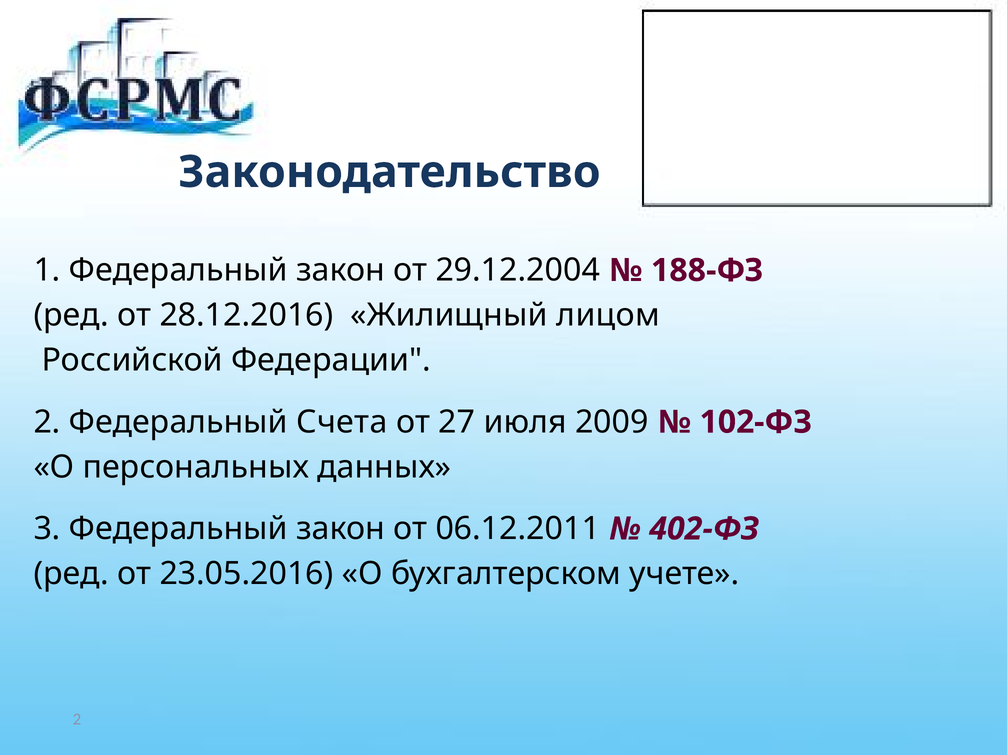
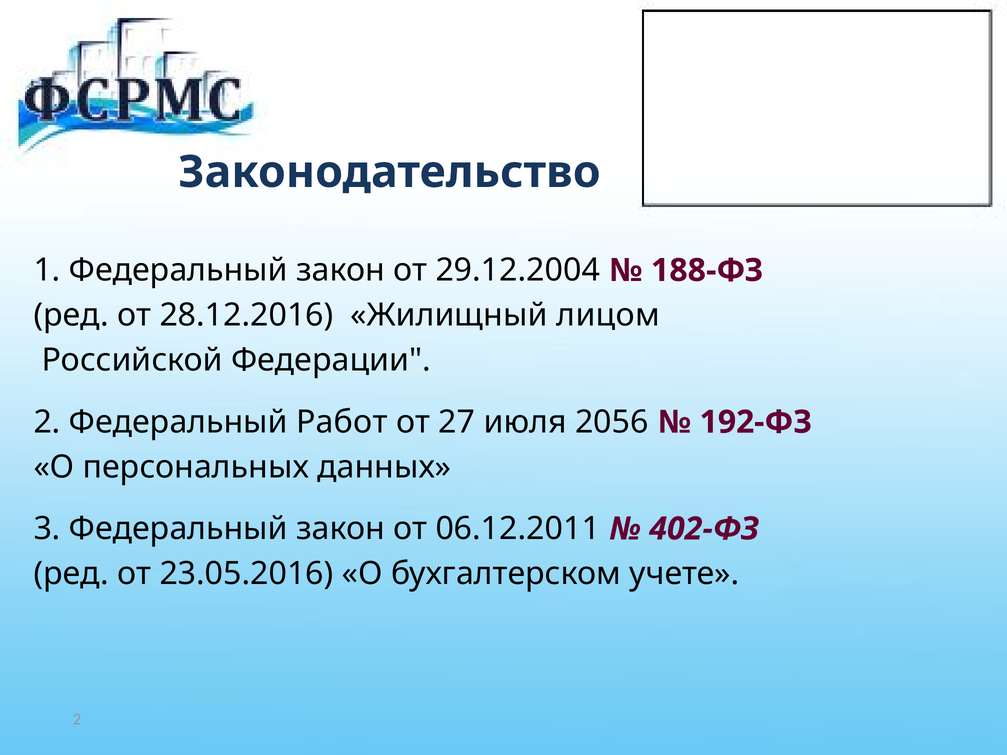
Счета: Счета -> Работ (342, 422)
2009: 2009 -> 2056 (612, 422)
102-ФЗ: 102-ФЗ -> 192-ФЗ (756, 422)
